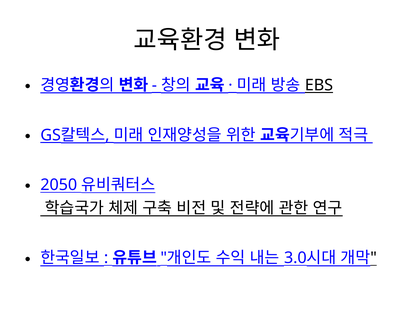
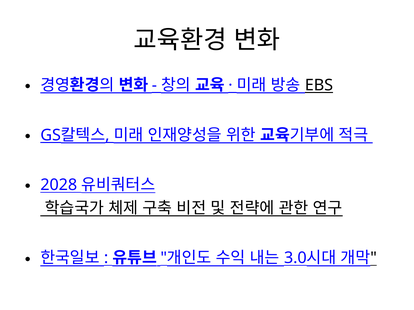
2050: 2050 -> 2028 (59, 185)
